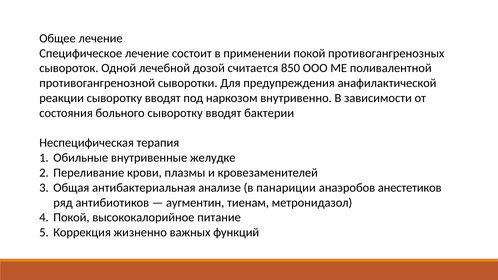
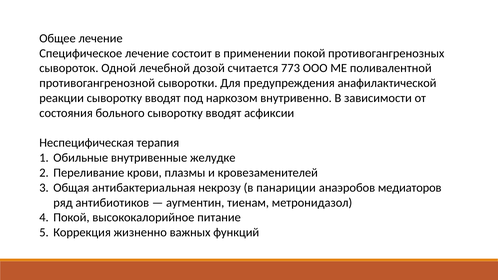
850: 850 -> 773 (291, 68)
бактерии: бактерии -> асфиксии (269, 113)
анализе: анализе -> некрозу (220, 188)
анестетиков: анестетиков -> медиаторов (410, 188)
